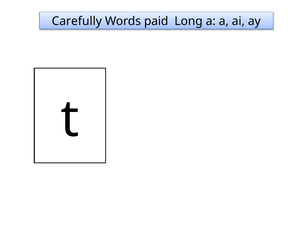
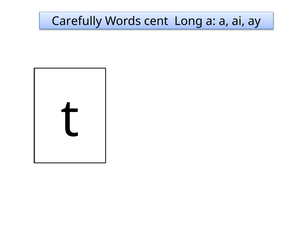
paid: paid -> cent (156, 21)
